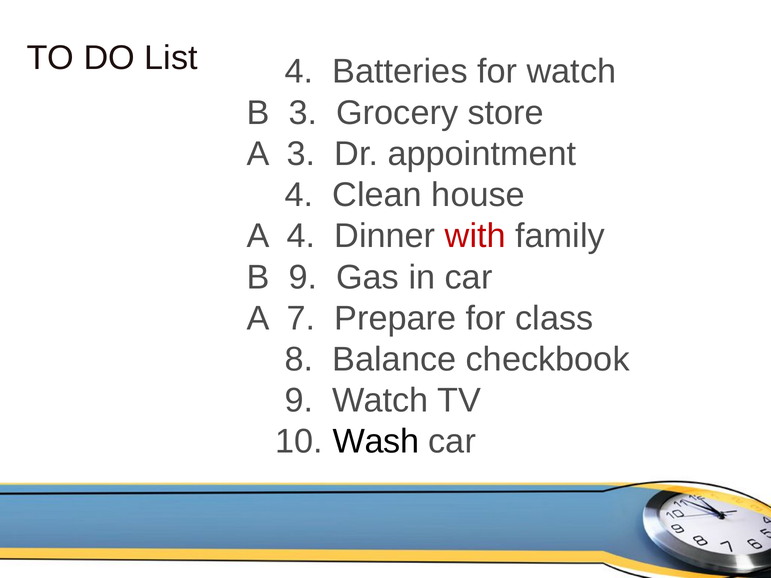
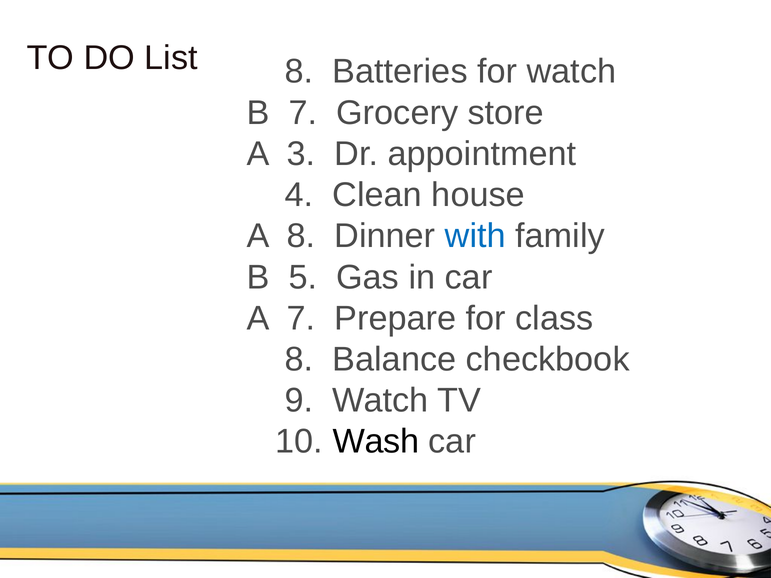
List 4: 4 -> 8 (299, 72)
B 3: 3 -> 7 (303, 113)
A 4: 4 -> 8 (301, 236)
with colour: red -> blue (475, 236)
B 9: 9 -> 5 (303, 277)
